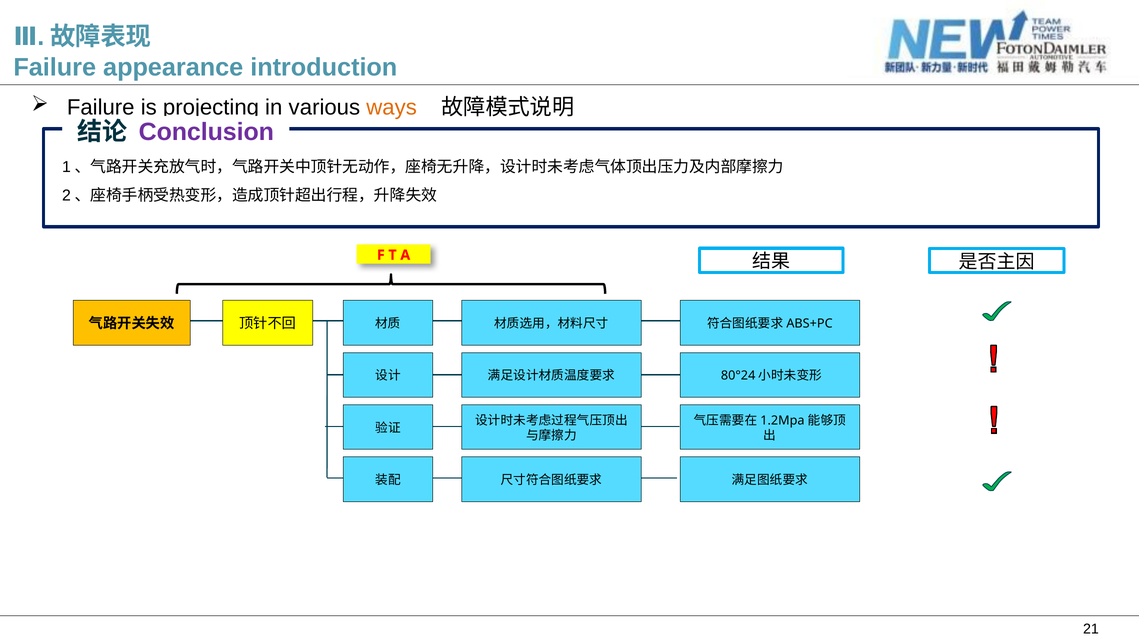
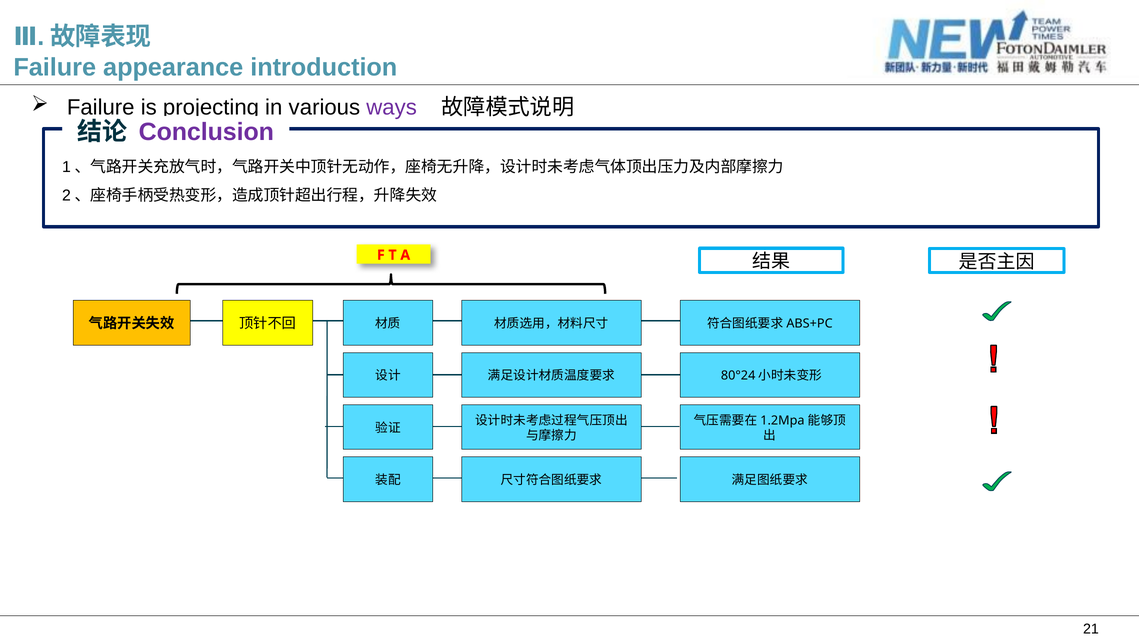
ways colour: orange -> purple (392, 107)
